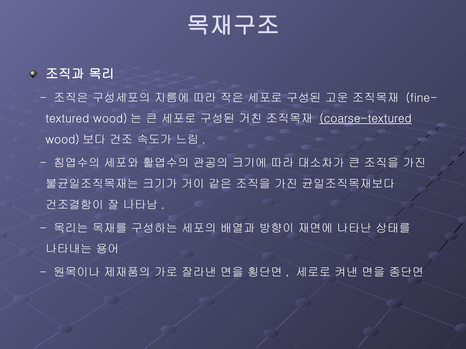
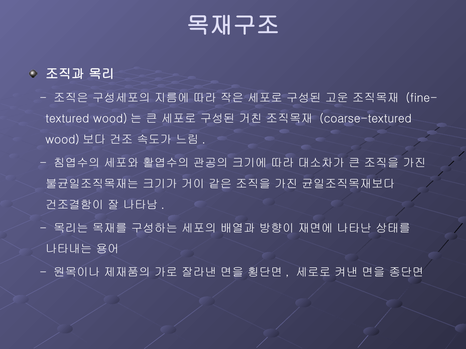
coarse-textured underline: present -> none (366, 119)
